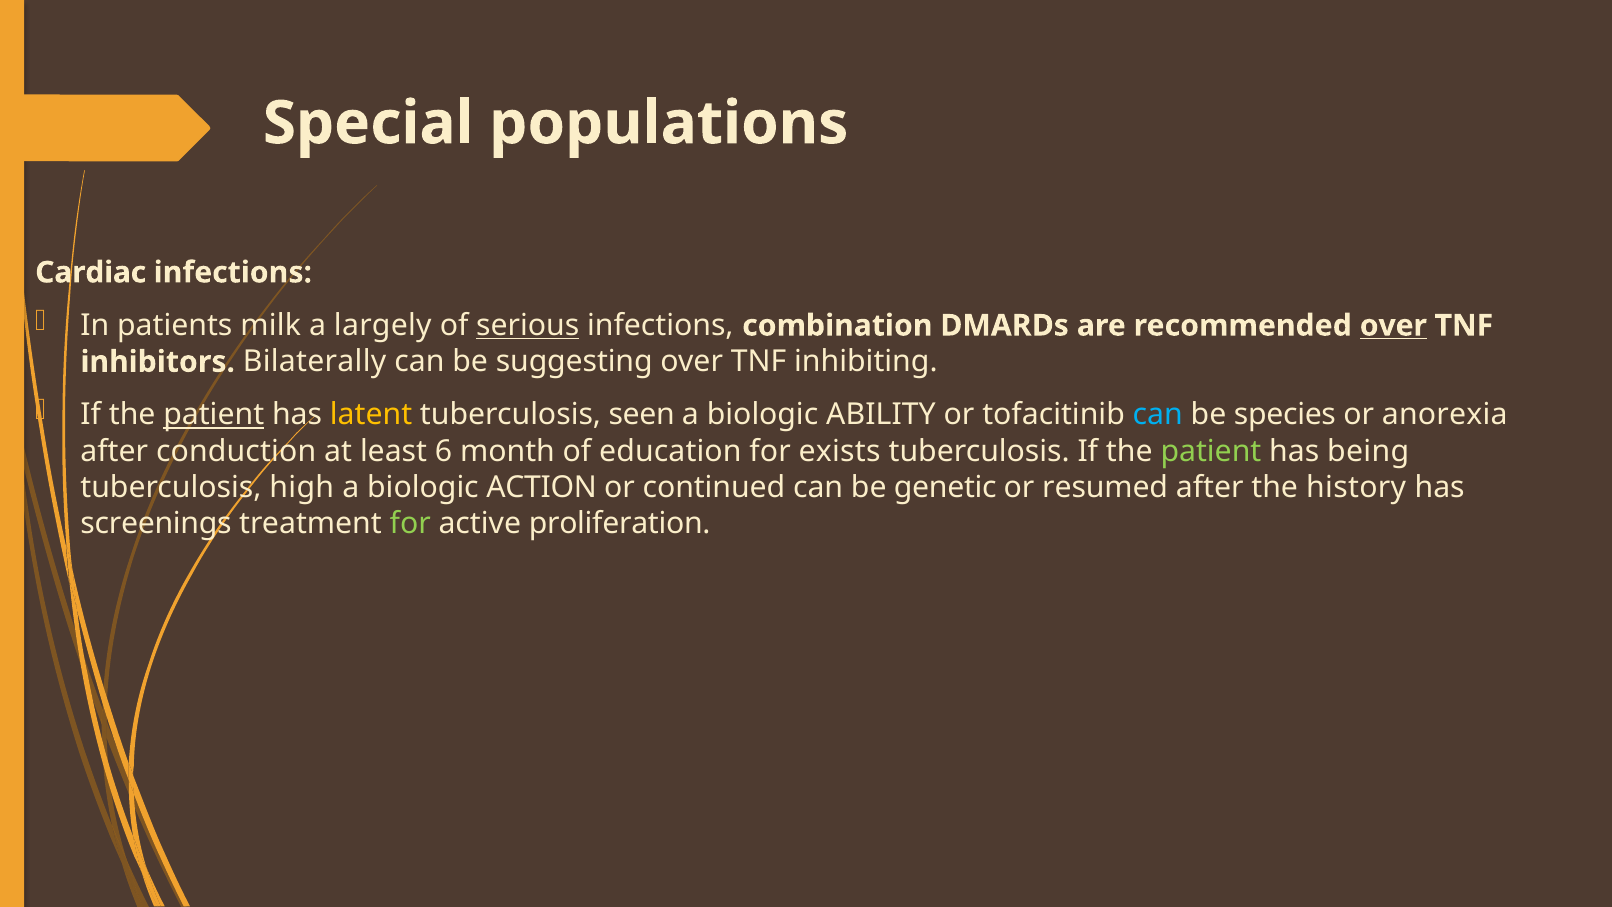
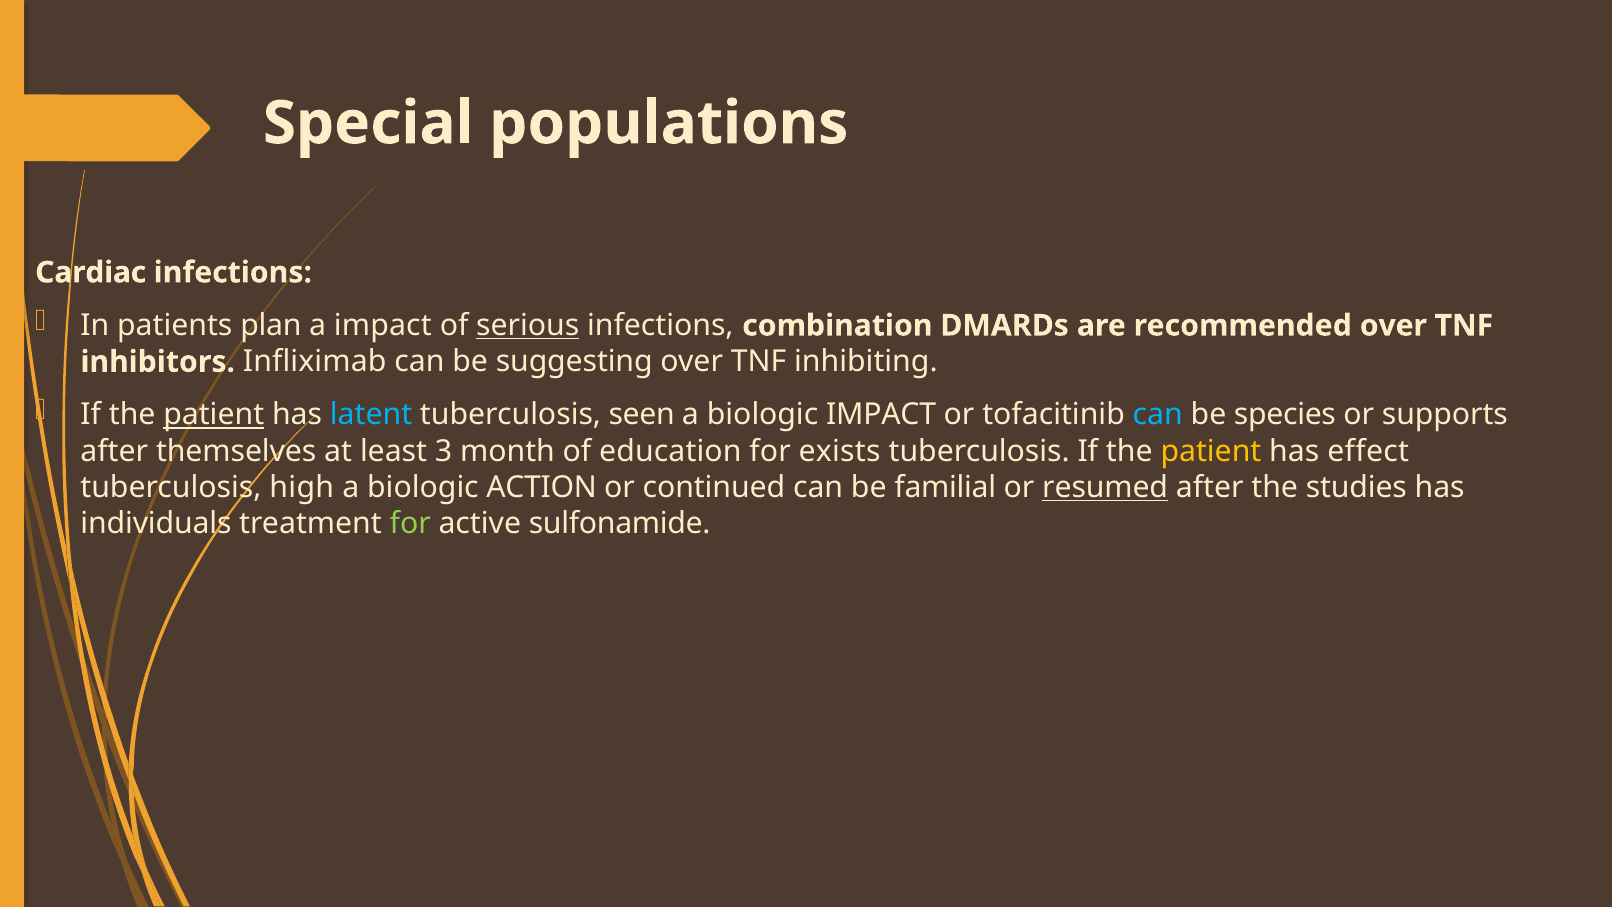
milk: milk -> plan (271, 325)
a largely: largely -> impact (383, 325)
over underline: present -> none (1393, 325)
Bilaterally: Bilaterally -> Infliximab (315, 362)
latent colour: yellow -> light blue (371, 415)
biologic ABILITY: ABILITY -> IMPACT (881, 415)
anorexia: anorexia -> supports (1445, 415)
conduction: conduction -> themselves (236, 451)
6: 6 -> 3 (444, 451)
patient colour: light green -> yellow (1211, 451)
being: being -> effect (1368, 451)
genetic: genetic -> familial (945, 487)
resumed underline: none -> present (1105, 487)
history: history -> studies (1356, 487)
screenings: screenings -> individuals (156, 524)
proliferation: proliferation -> sulfonamide (620, 524)
